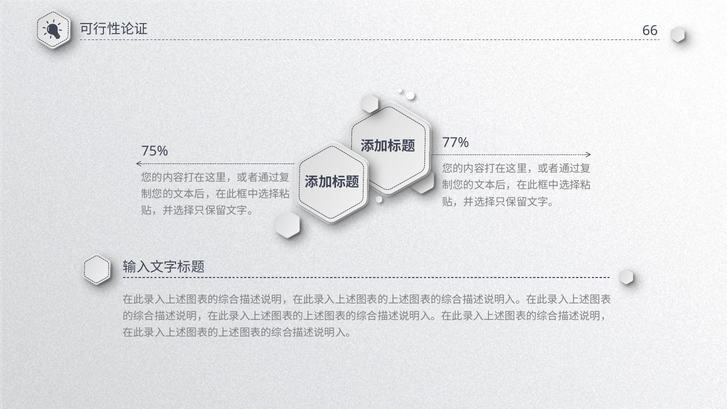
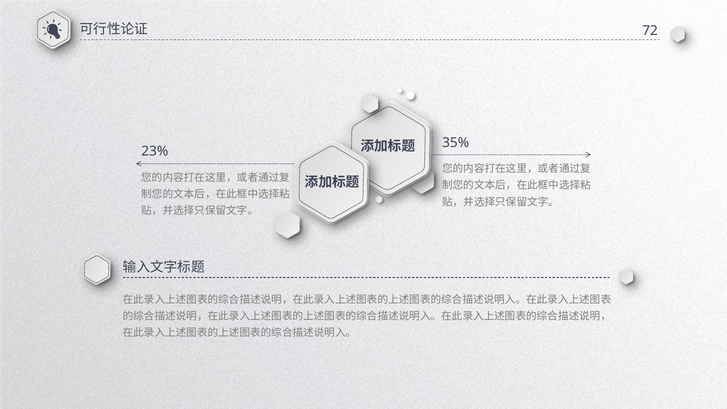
66: 66 -> 72 (650, 31)
77%: 77% -> 35% (456, 143)
75%: 75% -> 23% (155, 151)
